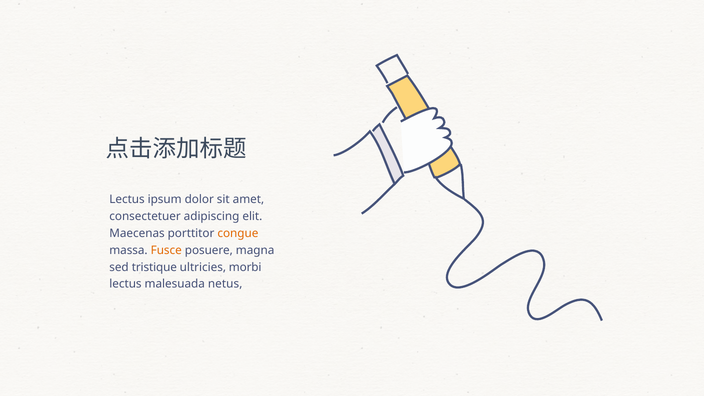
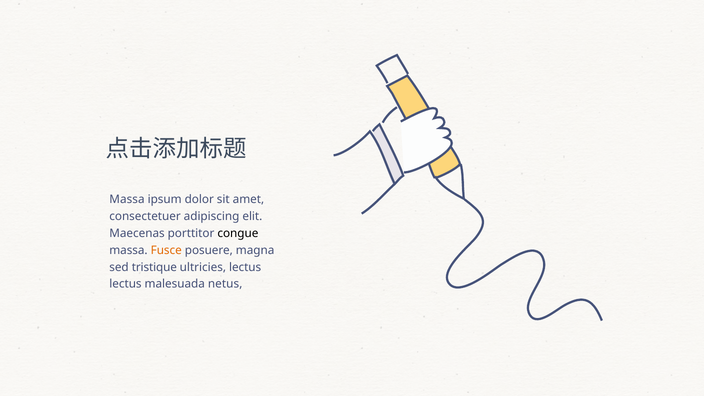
Lectus: Lectus -> Massa (127, 200)
congue colour: orange -> black (238, 233)
ultricies morbi: morbi -> lectus (245, 267)
